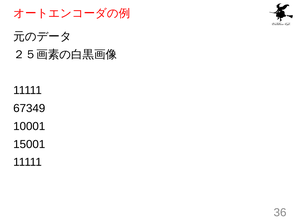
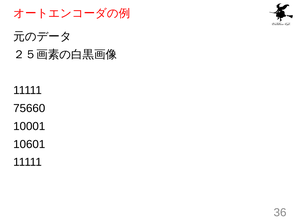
67349: 67349 -> 75660 (29, 108)
15001: 15001 -> 10601 (29, 144)
